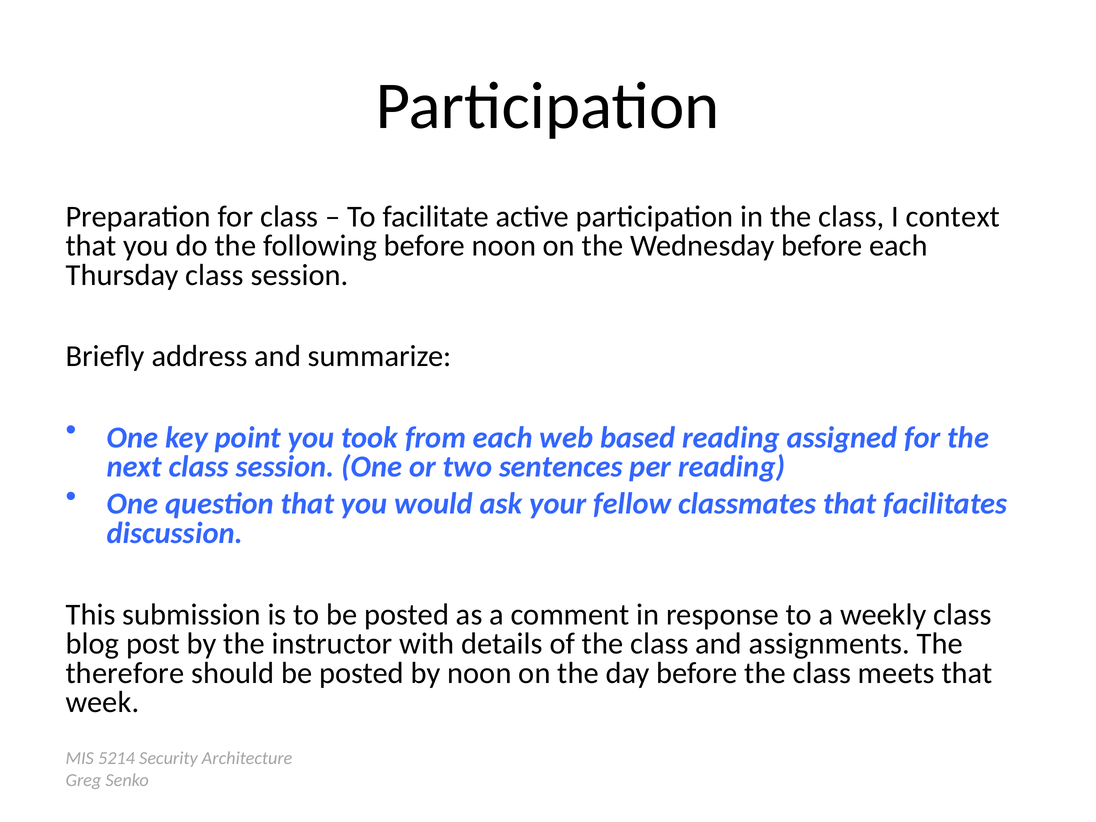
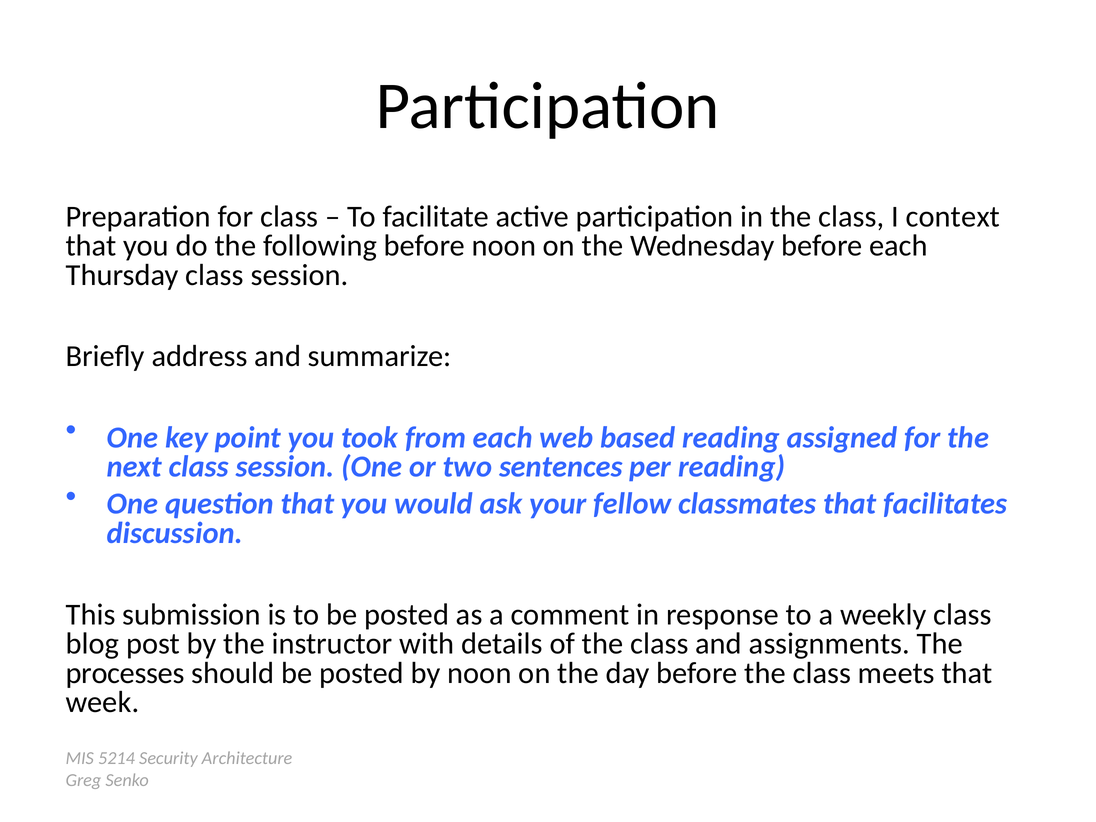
therefore: therefore -> processes (125, 673)
